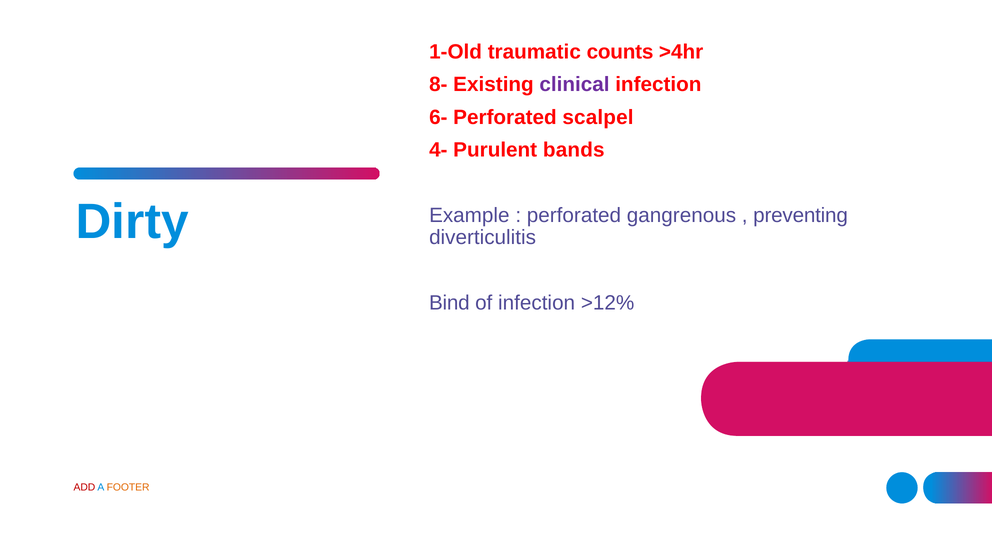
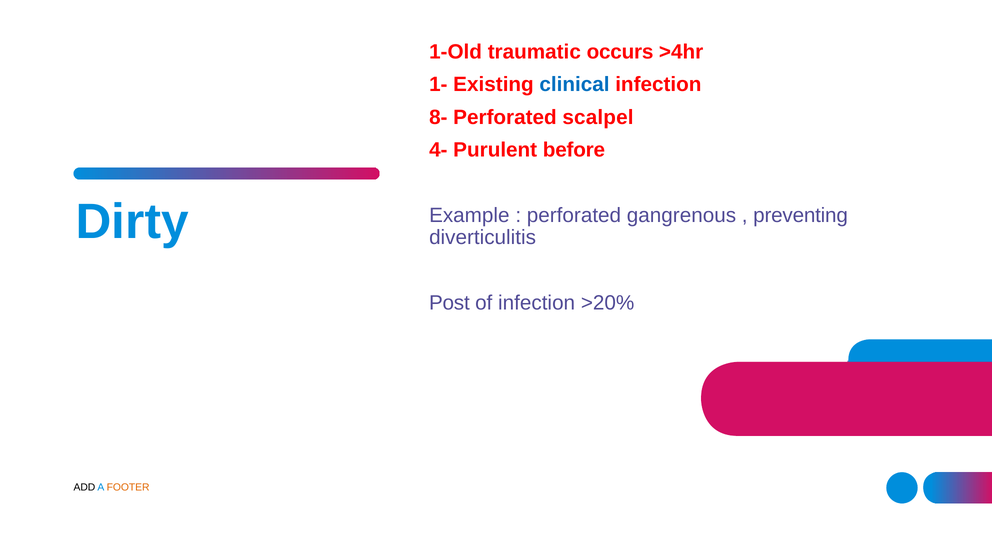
counts: counts -> occurs (620, 52)
8-: 8- -> 1- (438, 85)
clinical colour: purple -> blue (574, 85)
6-: 6- -> 8- (438, 117)
bands: bands -> before (574, 150)
Bind: Bind -> Post (449, 303)
>12%: >12% -> >20% (608, 303)
ADD colour: red -> black (84, 487)
